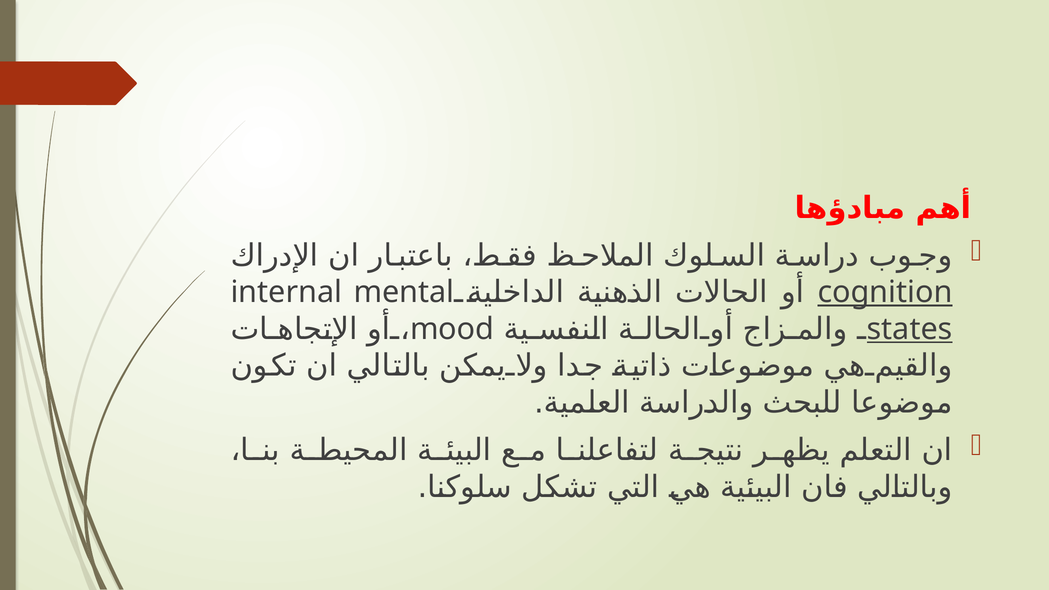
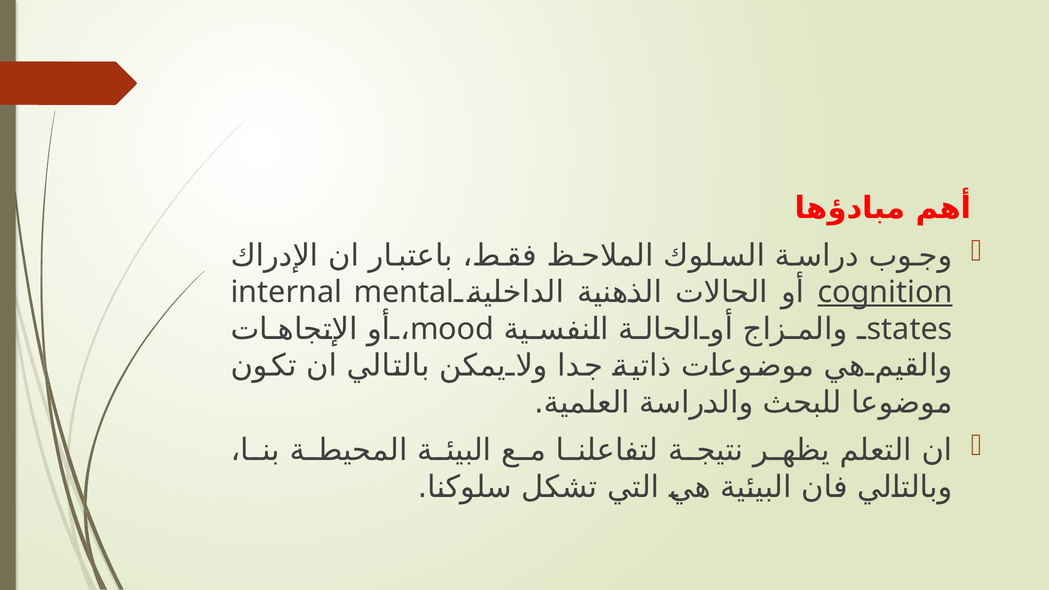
states underline: present -> none (910, 329)
